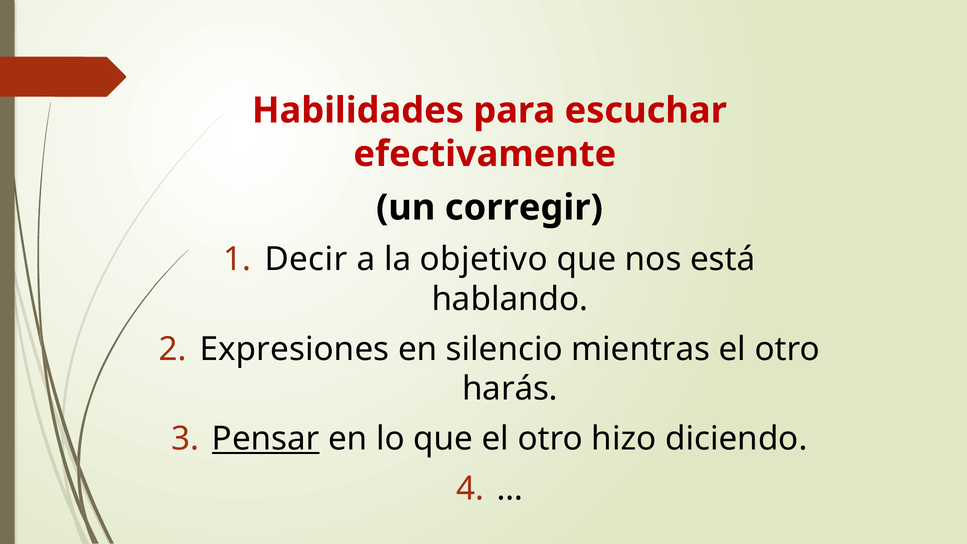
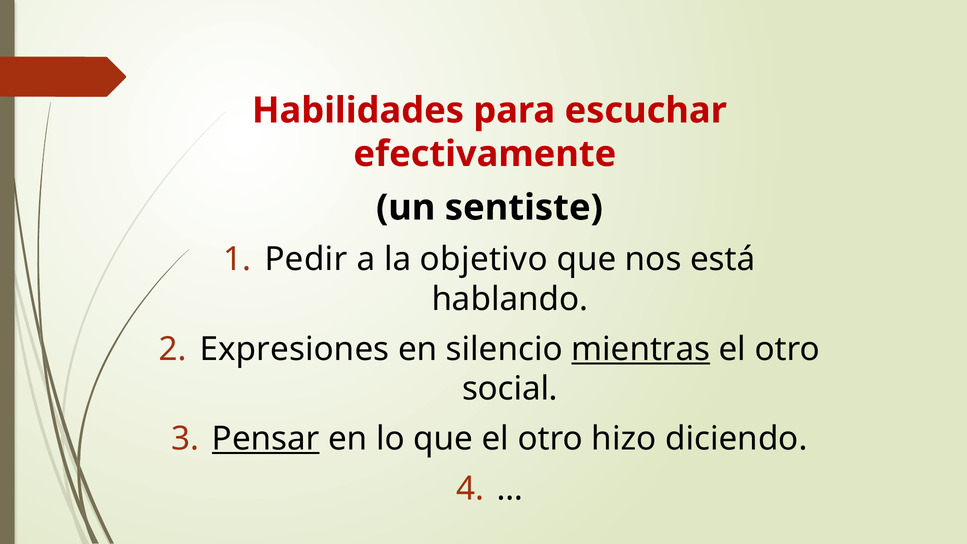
corregir: corregir -> sentiste (524, 208)
Decir: Decir -> Pedir (306, 259)
mientras underline: none -> present (641, 349)
harás: harás -> social (510, 389)
